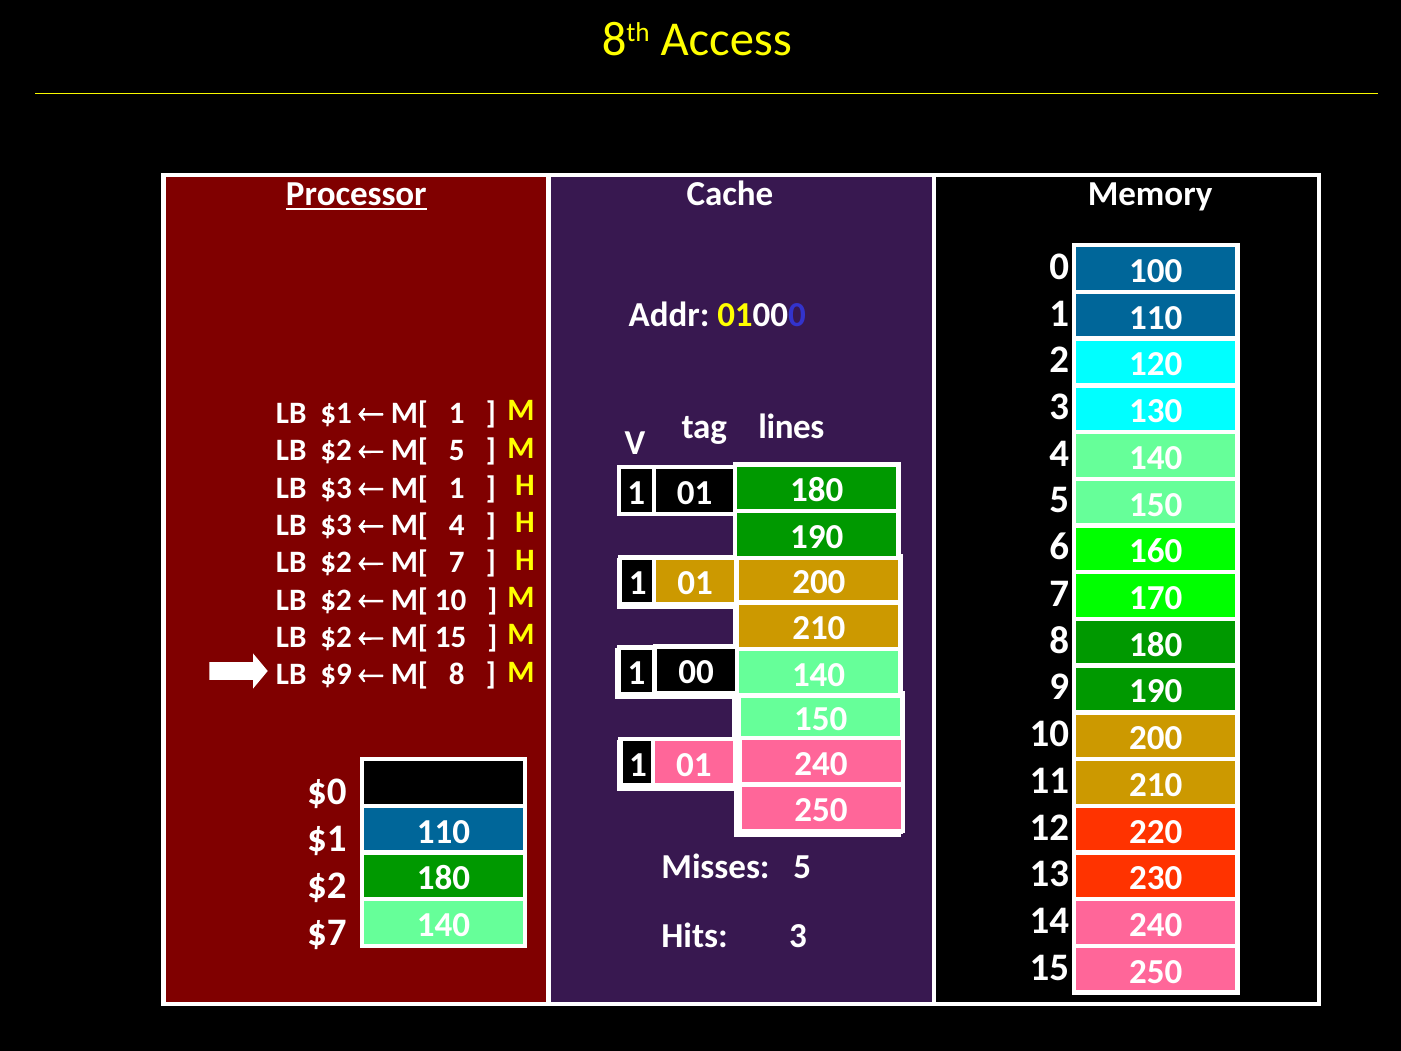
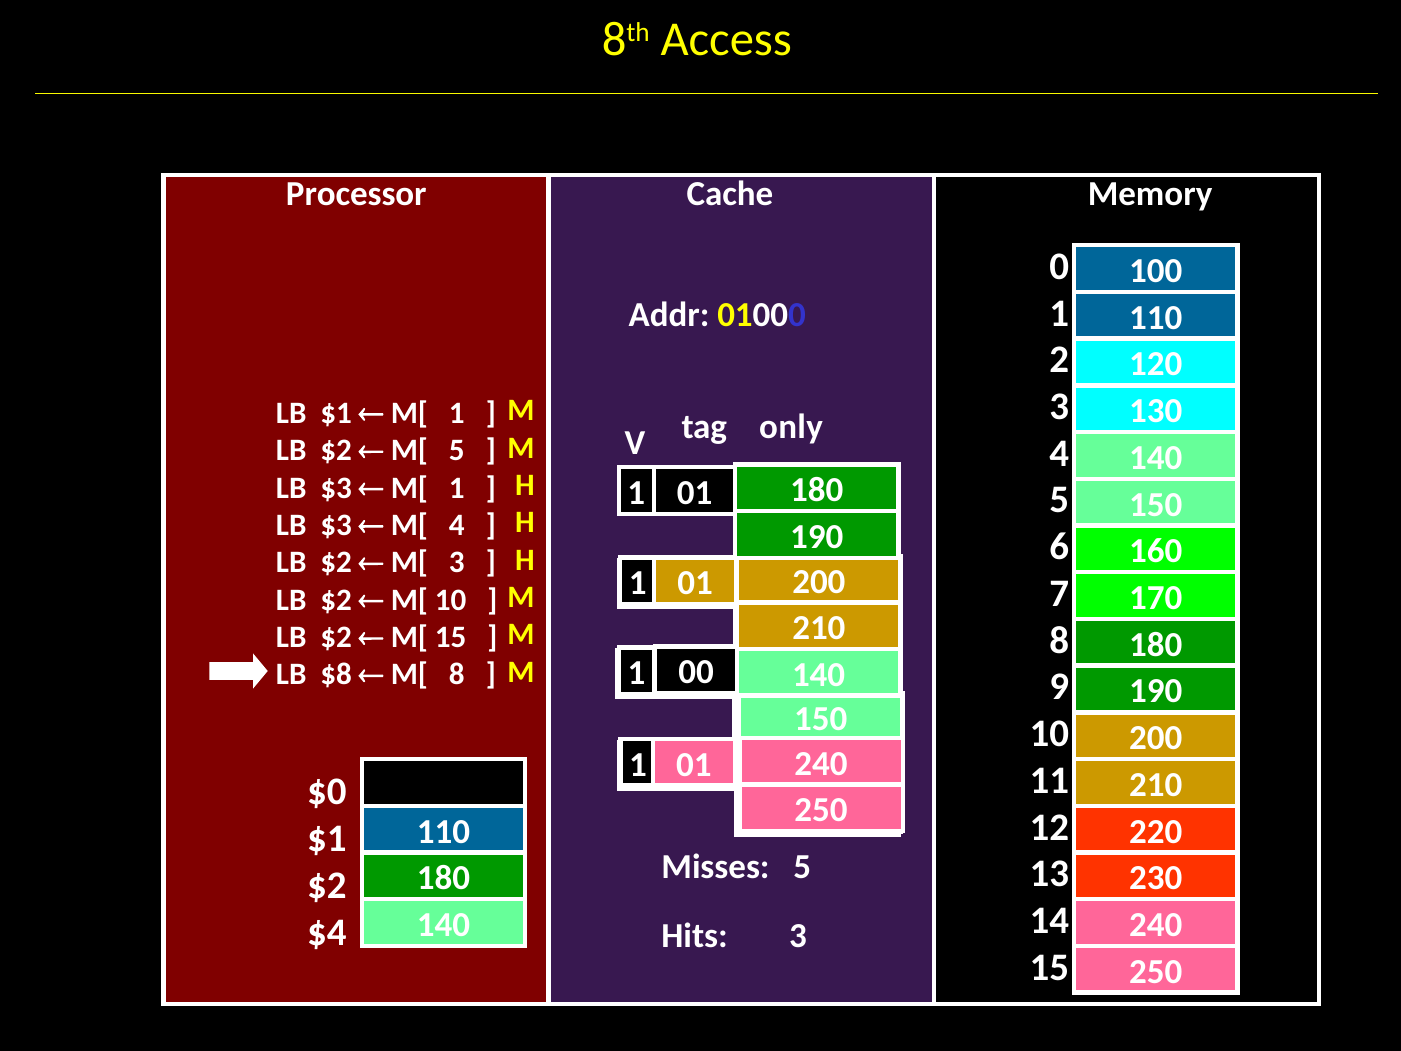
Processor underline: present -> none (356, 194)
lines: lines -> only (791, 427)
M[ 7: 7 -> 3 (457, 562)
$9: $9 -> $8 (336, 674)
$7: $7 -> $4 (327, 932)
